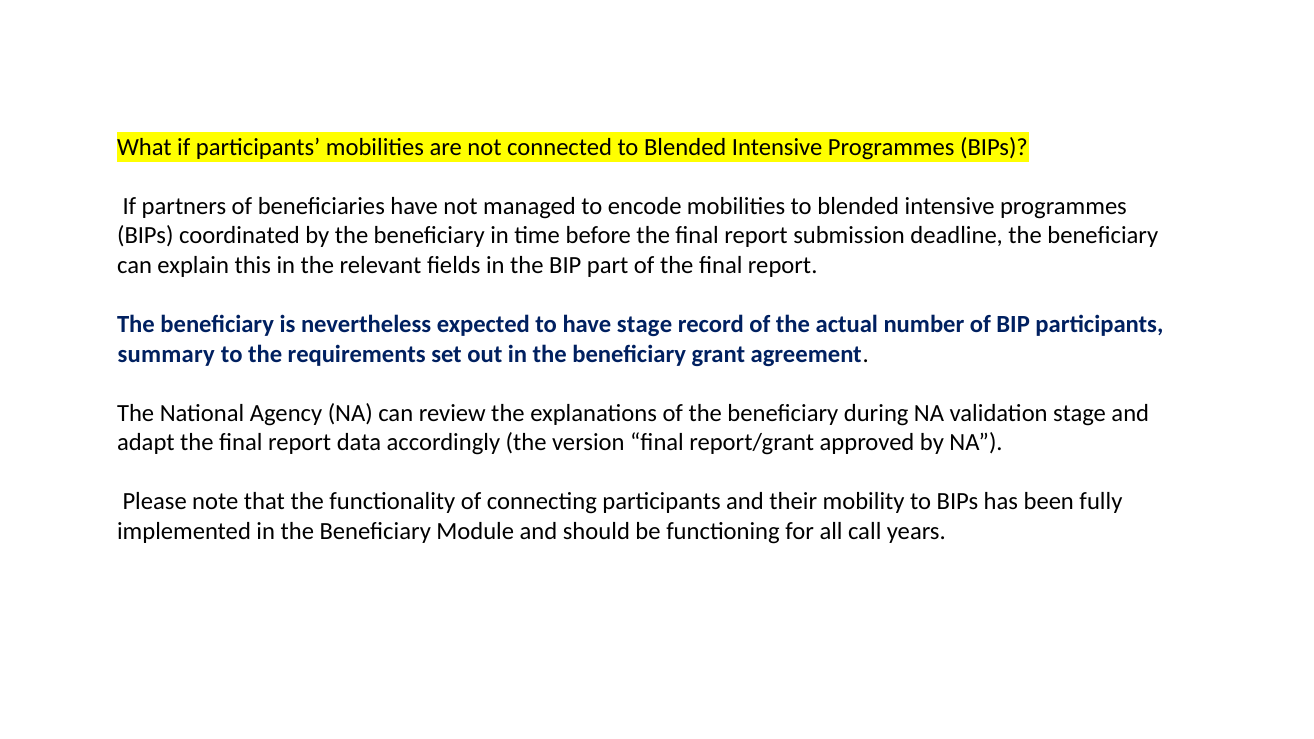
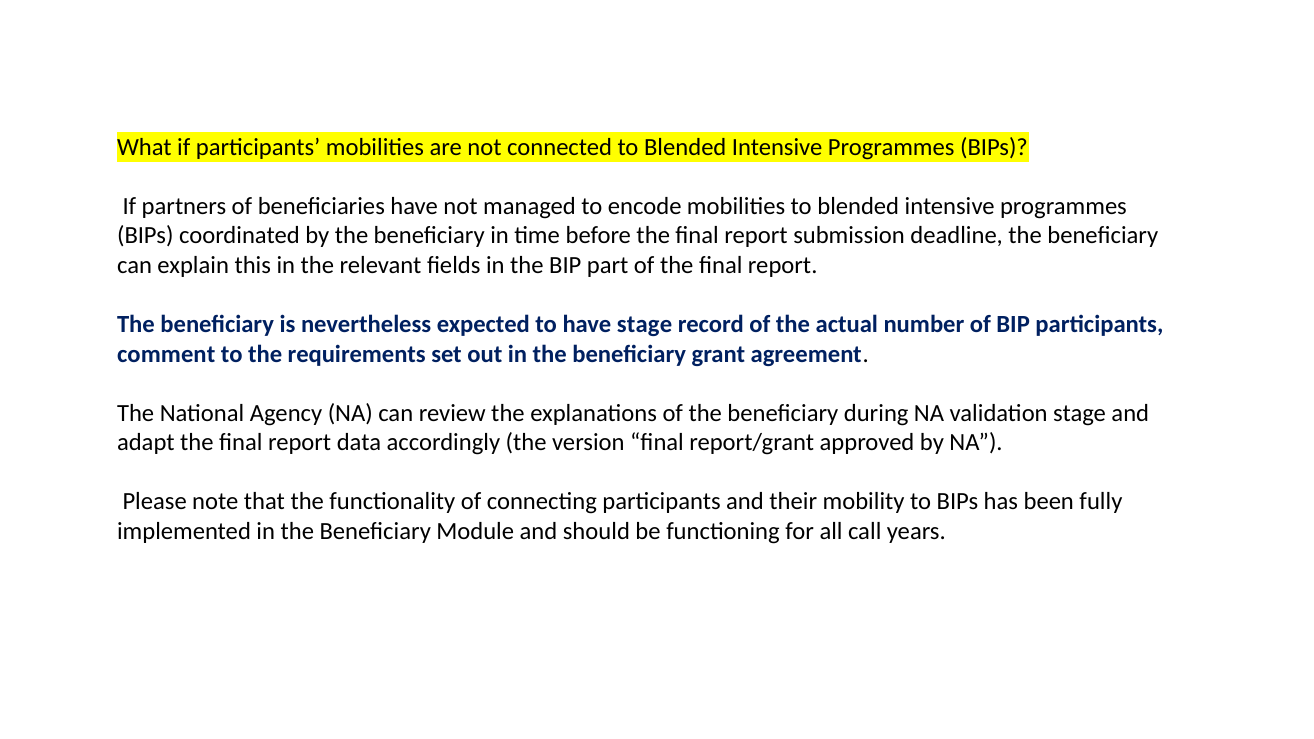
summary: summary -> comment (166, 354)
